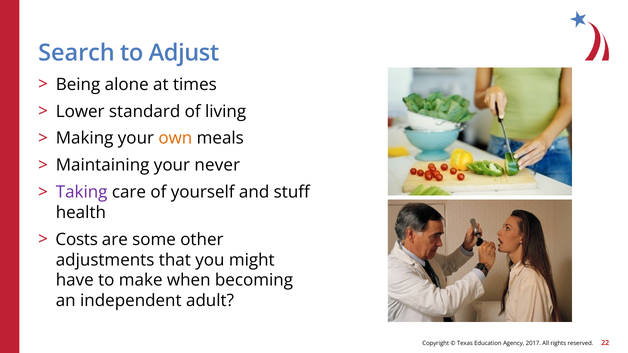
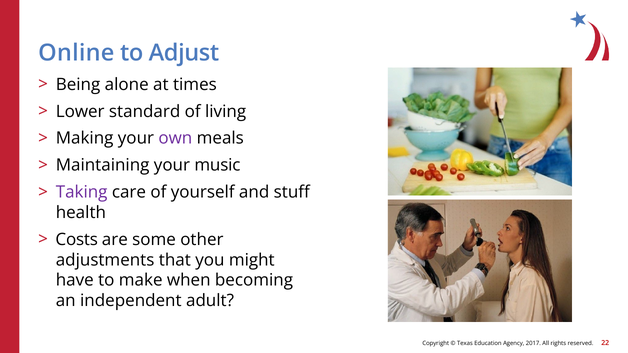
Search: Search -> Online (76, 53)
own colour: orange -> purple (175, 138)
never: never -> music (217, 165)
